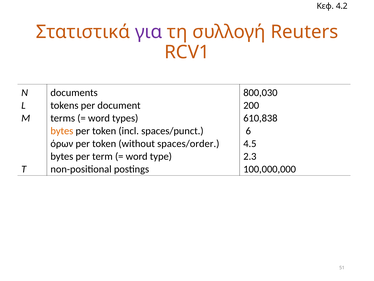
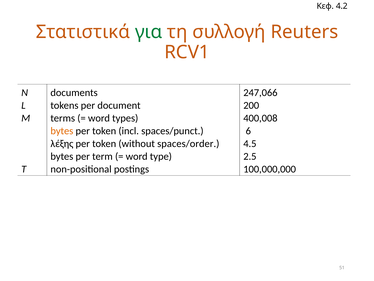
για colour: purple -> green (149, 32)
800,030: 800,030 -> 247,066 (260, 92)
610,838: 610,838 -> 400,008 (260, 118)
όρων: όρων -> λέξης (62, 143)
2.3: 2.3 -> 2.5 (250, 156)
